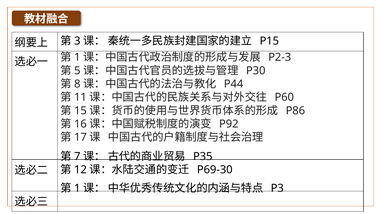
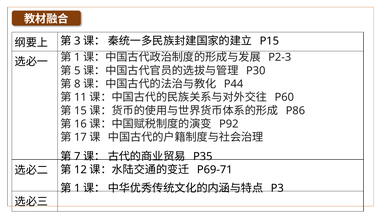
P69-30: P69-30 -> P69-71 (215, 170)
